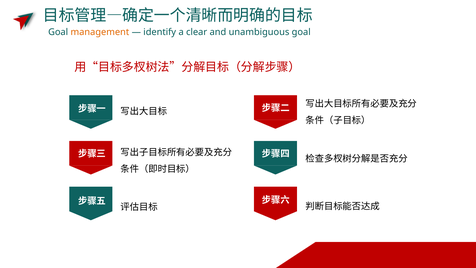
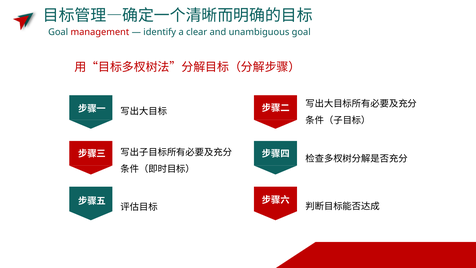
management colour: orange -> red (100, 32)
